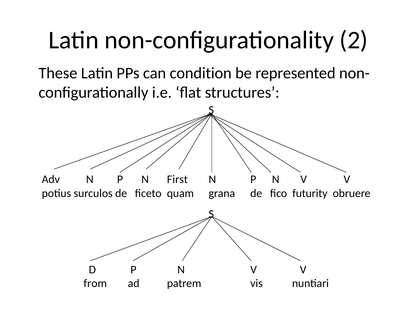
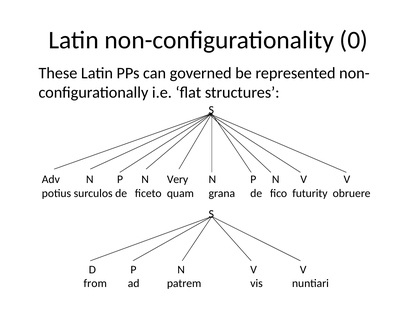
2: 2 -> 0 (354, 40)
condition: condition -> governed (201, 73)
First: First -> Very (178, 180)
